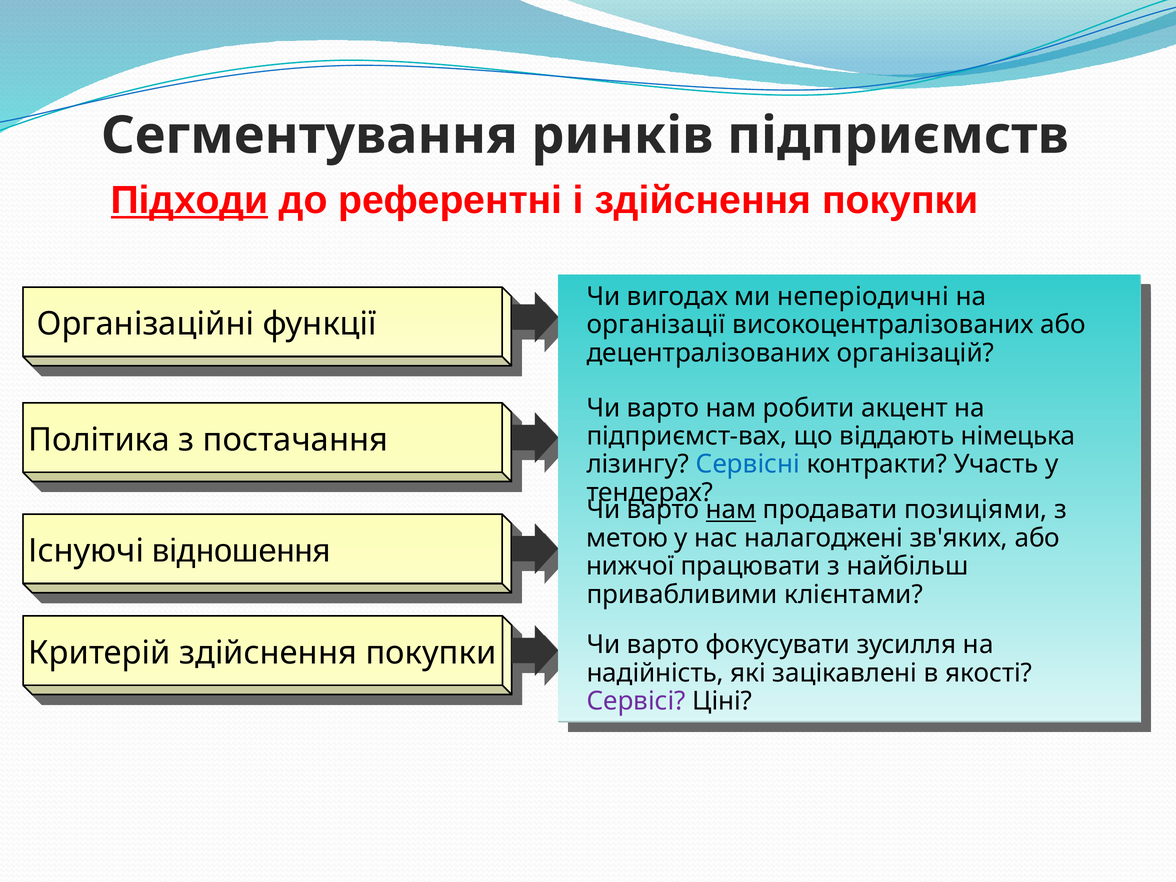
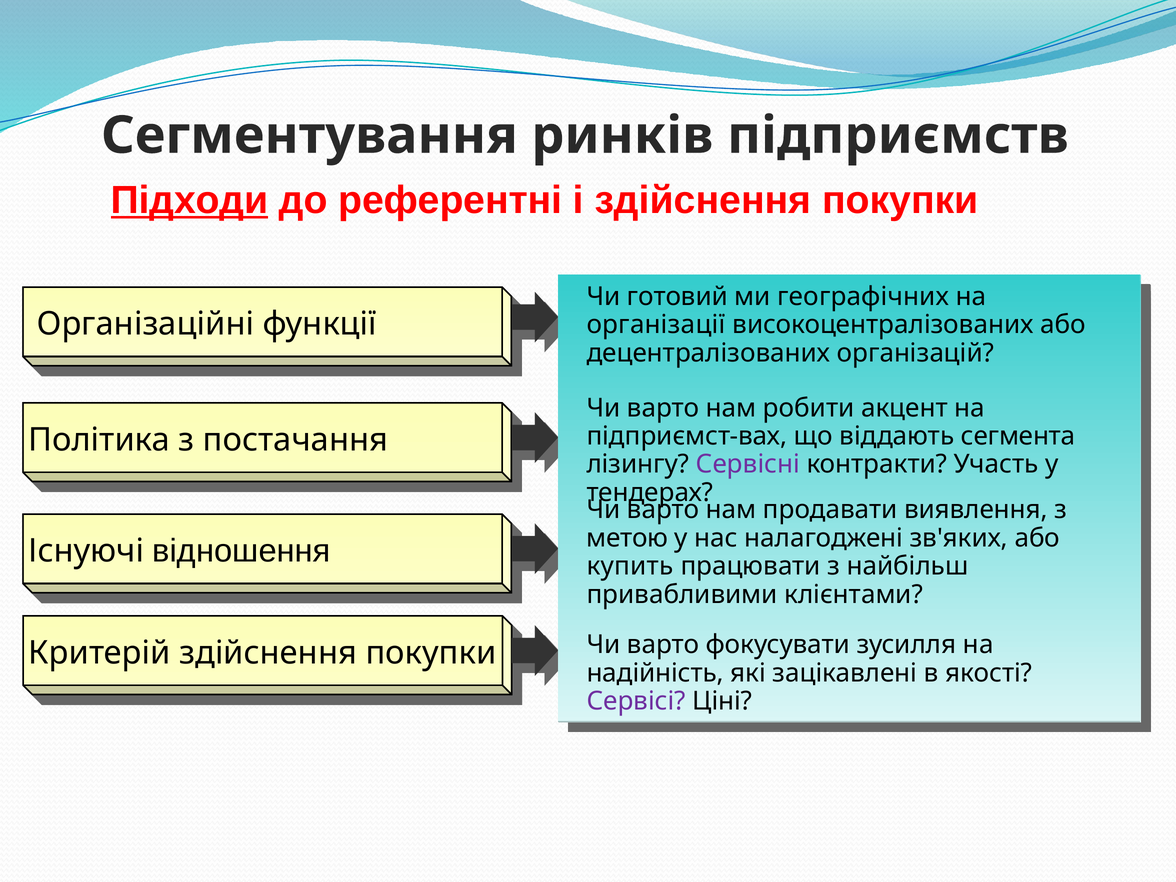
вигодах: вигодах -> готовий (677, 297)
неперіодичні: неперіодичні -> географічних (863, 297)
німецька: німецька -> сегмента (1018, 436)
Сервісні colour: blue -> purple (748, 464)
нам underline: present -> none (731, 510)
позиціями: позиціями -> виявлення (976, 510)
нижчої: нижчої -> купить (630, 566)
